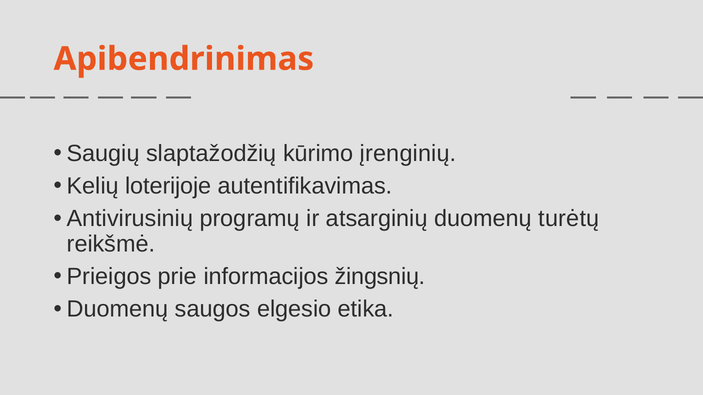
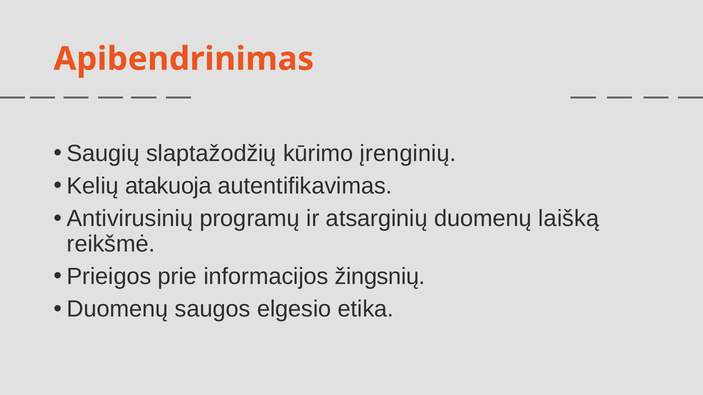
loterijoje: loterijoje -> atakuoja (168, 186)
turėtų: turėtų -> laišką (569, 219)
